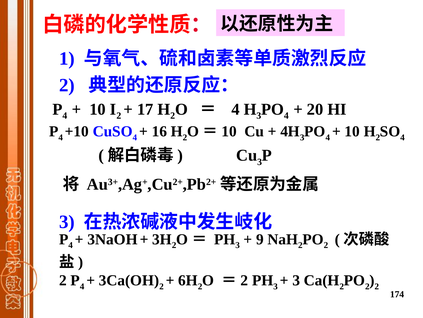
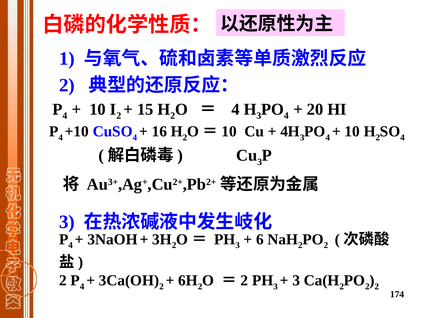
17: 17 -> 15 (145, 109)
9: 9 -> 6 (260, 239)
